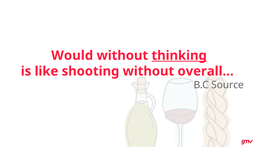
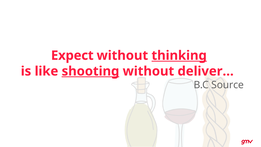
Would: Would -> Expect (72, 55)
shooting underline: none -> present (90, 71)
overall…: overall… -> deliver… (206, 71)
